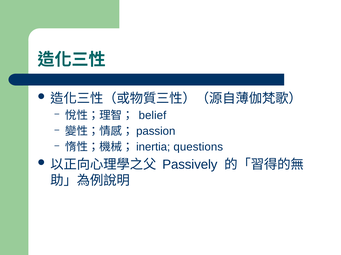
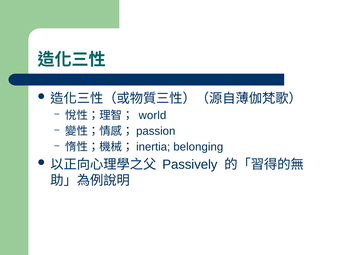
belief: belief -> world (152, 116)
questions: questions -> belonging (198, 147)
